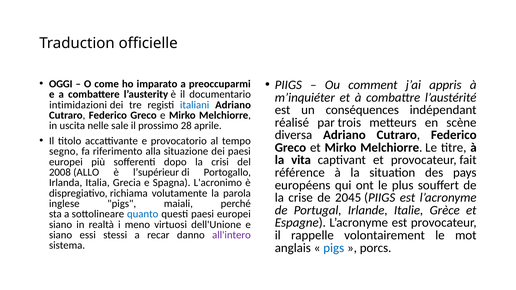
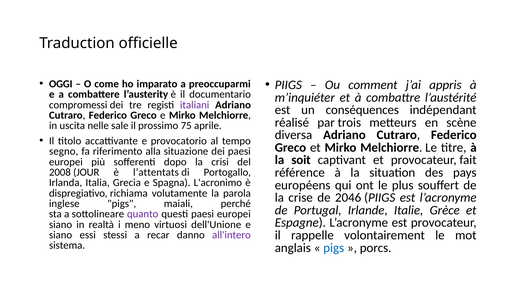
intimidazioni: intimidazioni -> compromessi (78, 105)
italiani colour: blue -> purple (195, 105)
28: 28 -> 75 (186, 126)
vita: vita -> soit (301, 160)
ALLO: ALLO -> JOUR (86, 172)
l’supérieur: l’supérieur -> l’attentats (156, 172)
2045: 2045 -> 2046 (348, 198)
quanto colour: blue -> purple (143, 214)
